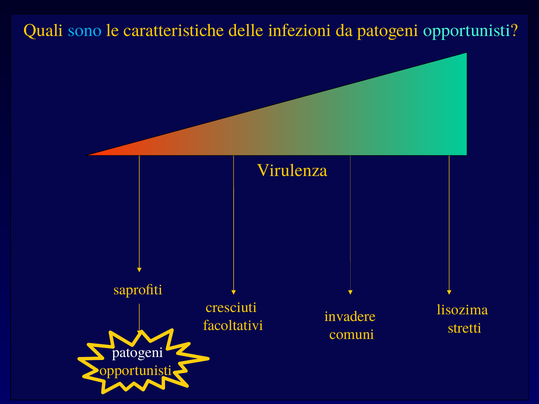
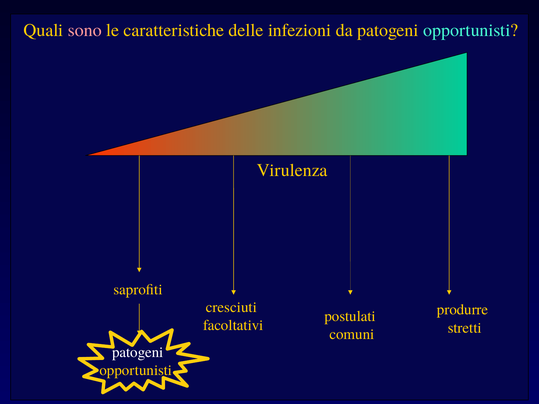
sono colour: light blue -> pink (85, 30)
lisozima: lisozima -> produrre (463, 310)
invadere: invadere -> postulati (350, 317)
